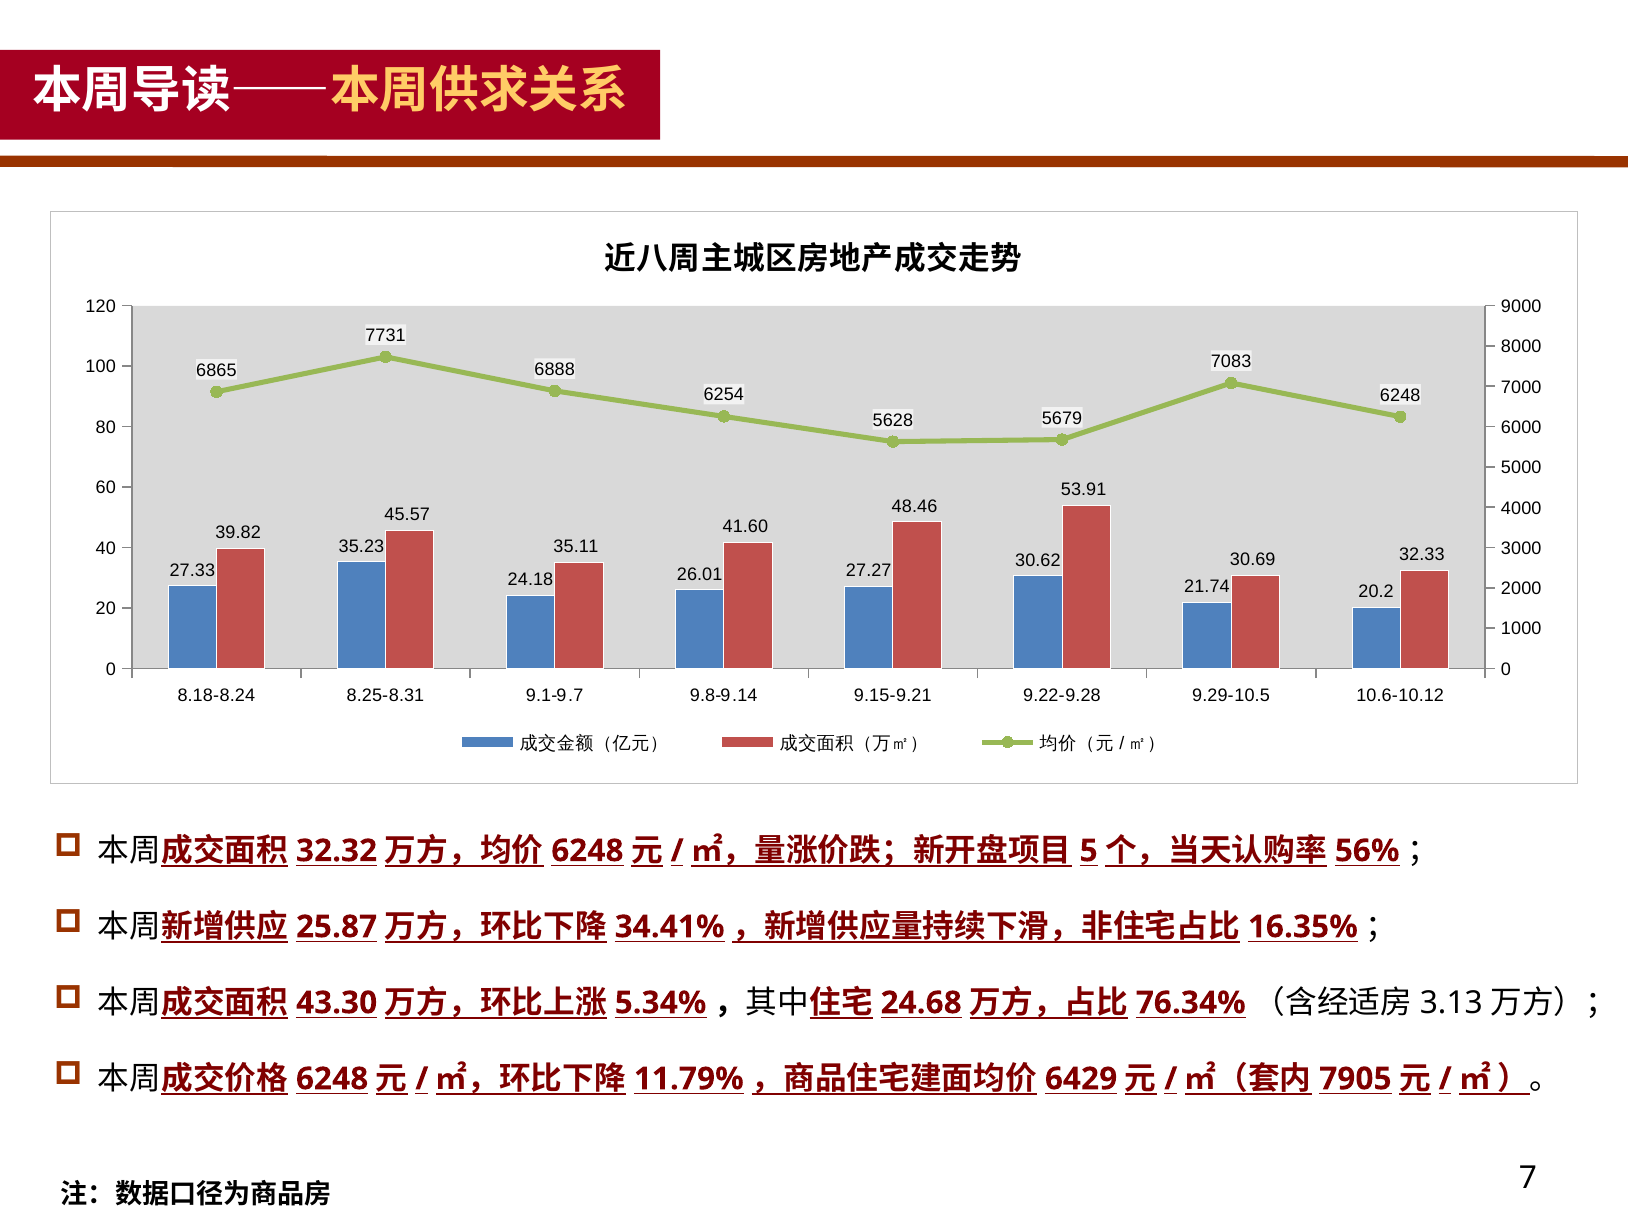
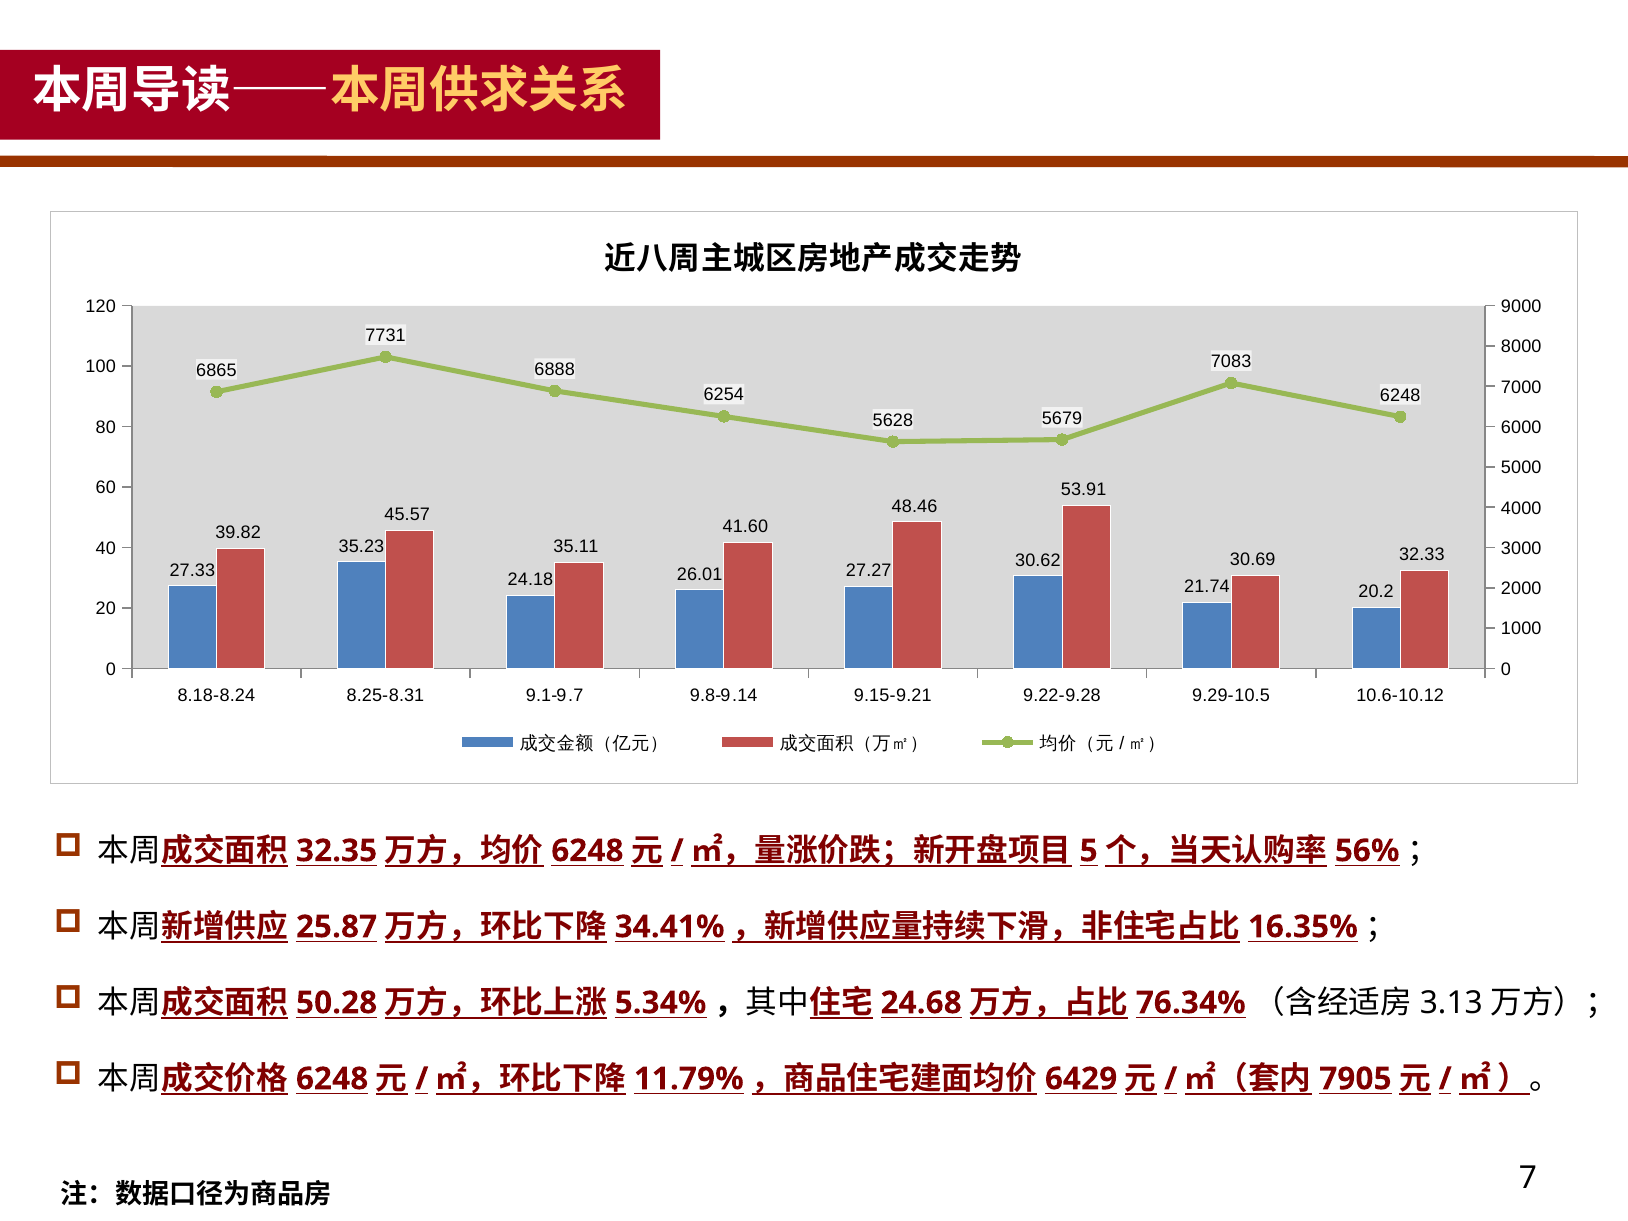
32.32: 32.32 -> 32.35 (337, 851)
43.30: 43.30 -> 50.28 (337, 1003)
